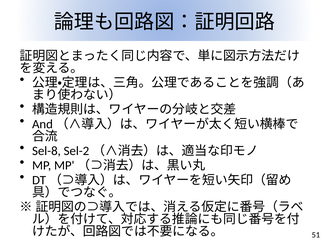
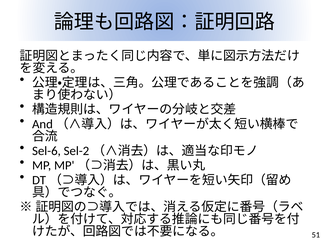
Sel-8: Sel-8 -> Sel-6 (46, 151)
